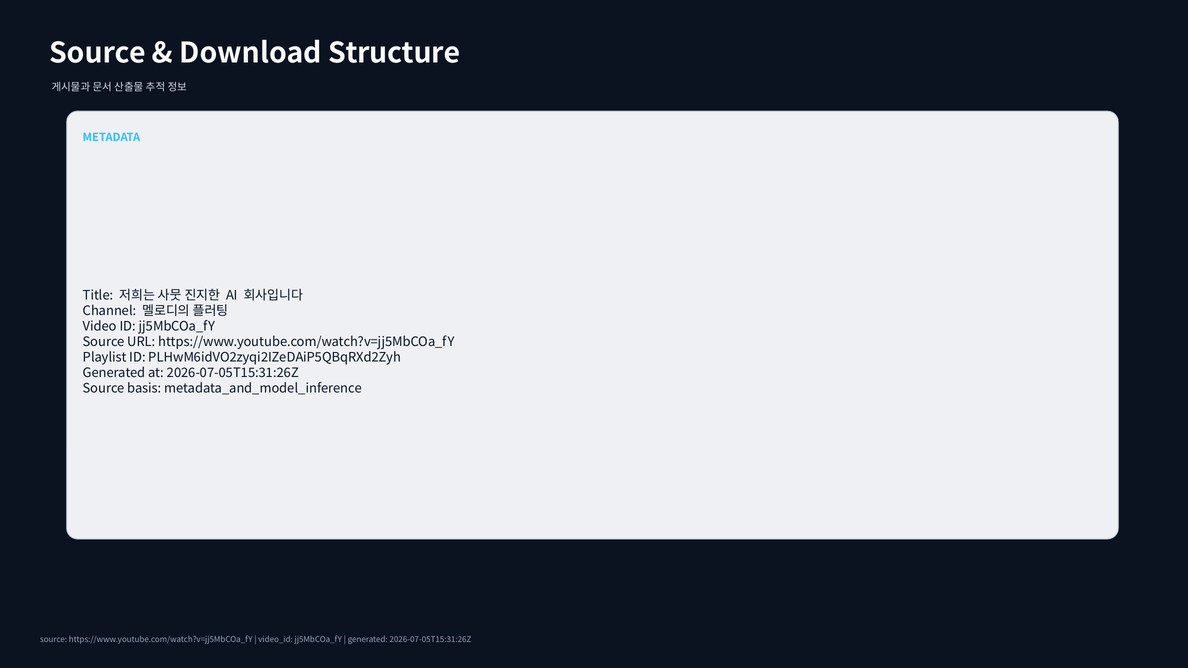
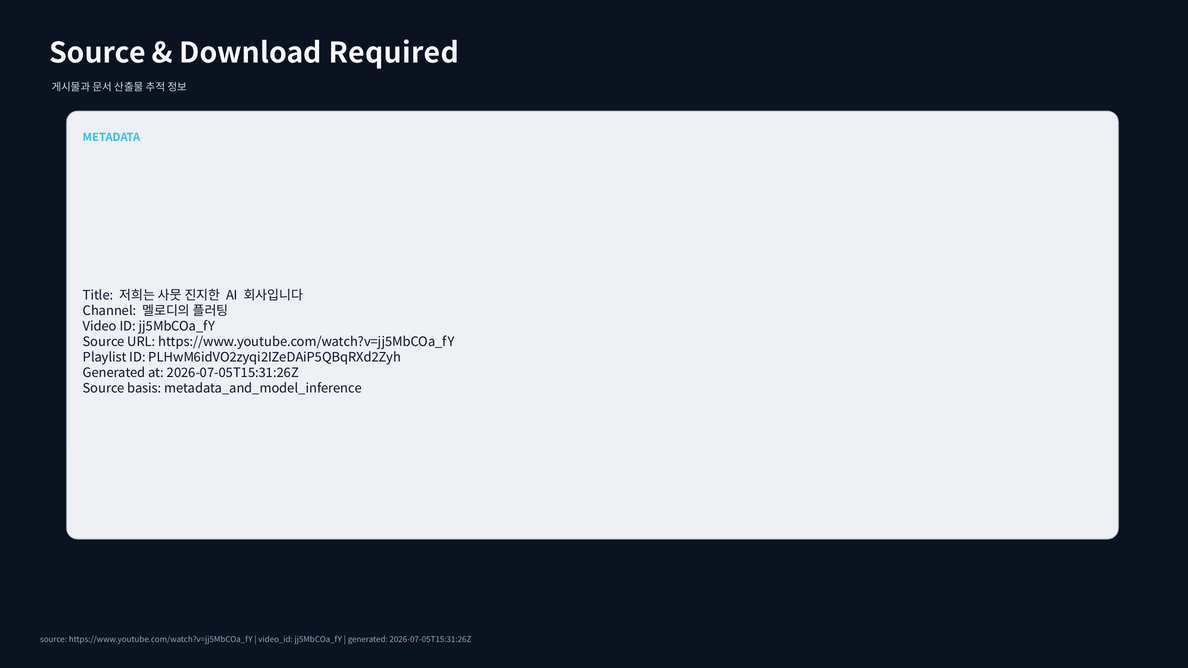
Structure: Structure -> Required (394, 53)
